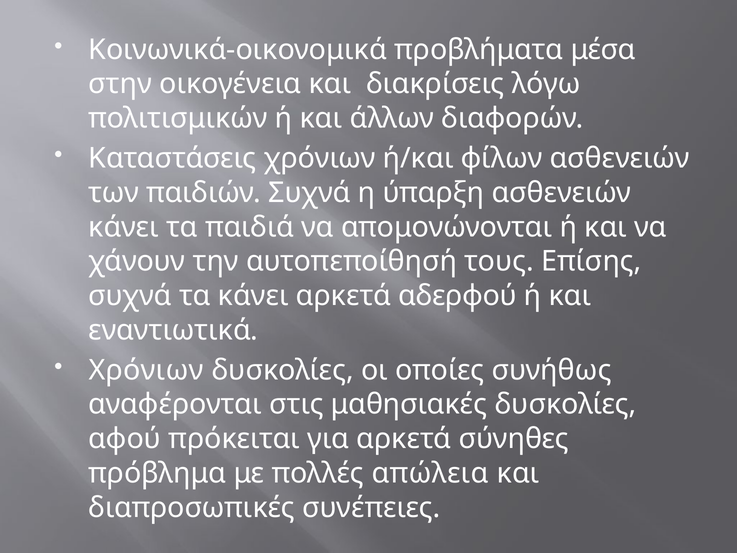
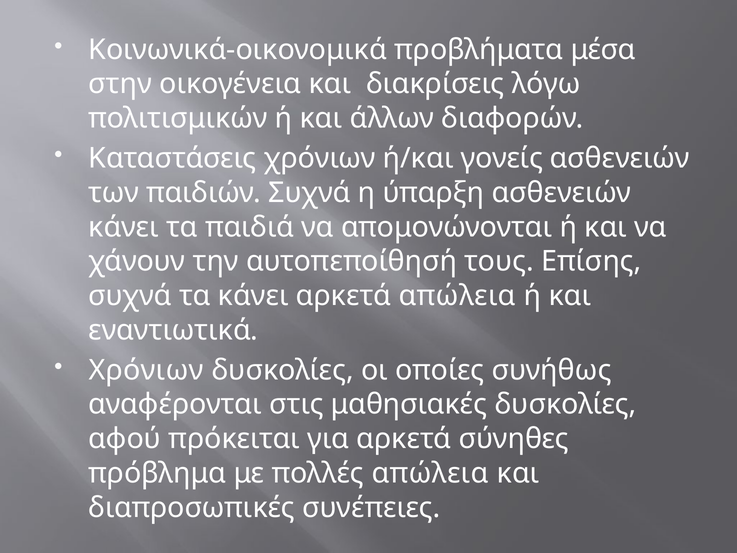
φίλων: φίλων -> γονείς (502, 158)
αρκετά αδερφού: αδερφού -> απώλεια (457, 296)
